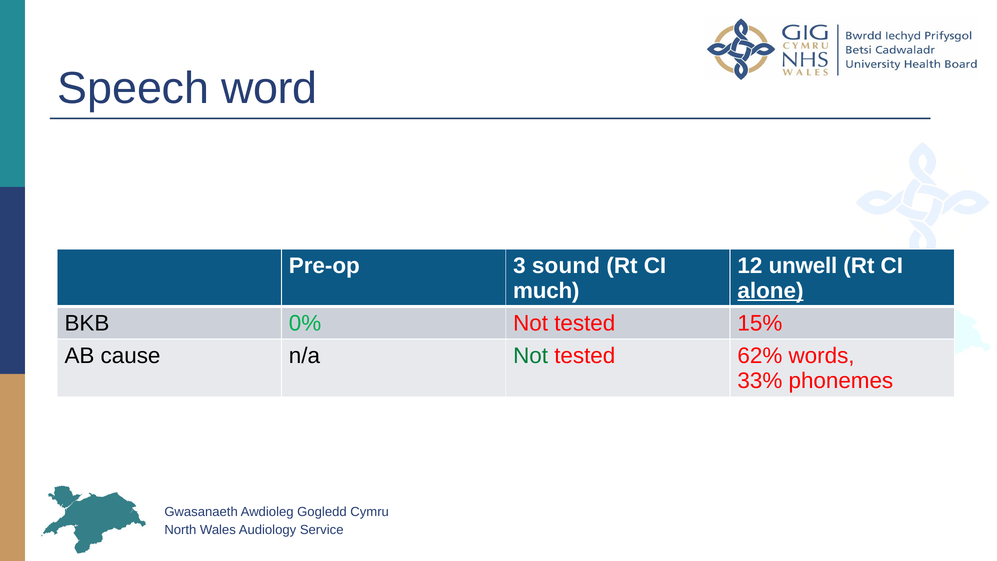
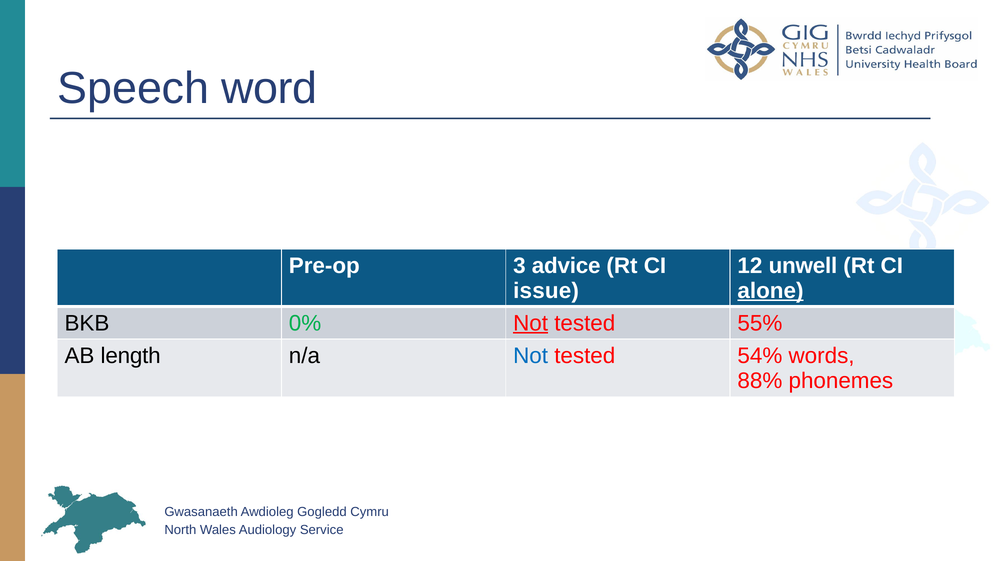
sound: sound -> advice (566, 266)
much: much -> issue (546, 291)
Not underline: none -> present (531, 323)
15%: 15% -> 55% (760, 323)
cause: cause -> length (131, 356)
Not colour: green -> blue (531, 356)
62%: 62% -> 54% (760, 356)
33%: 33% -> 88% (760, 381)
